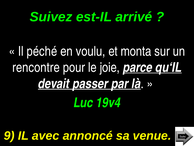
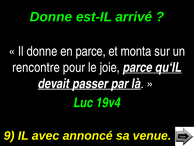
Suivez: Suivez -> Donne (51, 17)
Il péché: péché -> donne (42, 51)
en voulu: voulu -> parce (91, 51)
